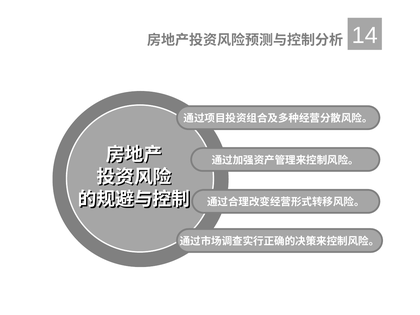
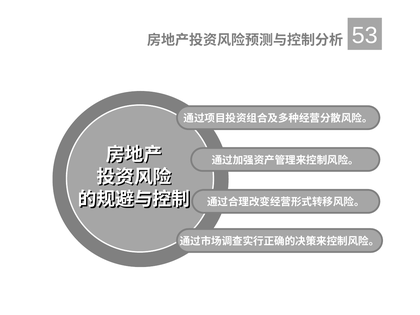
14: 14 -> 53 (365, 35)
